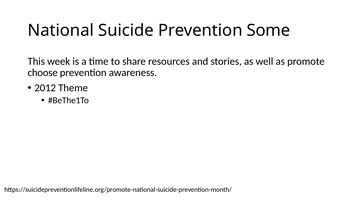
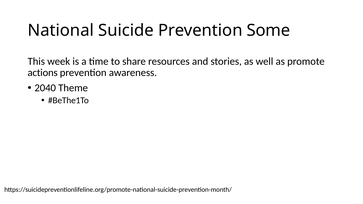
choose: choose -> actions (43, 73)
2012: 2012 -> 2040 (45, 88)
